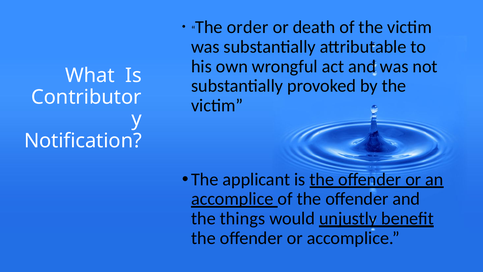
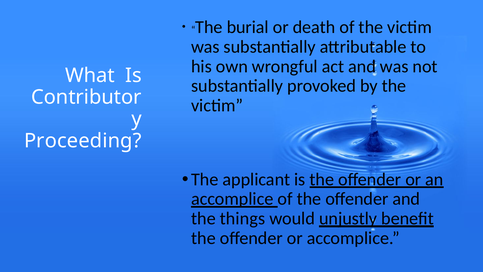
order: order -> burial (248, 27)
Notification: Notification -> Proceeding (83, 141)
